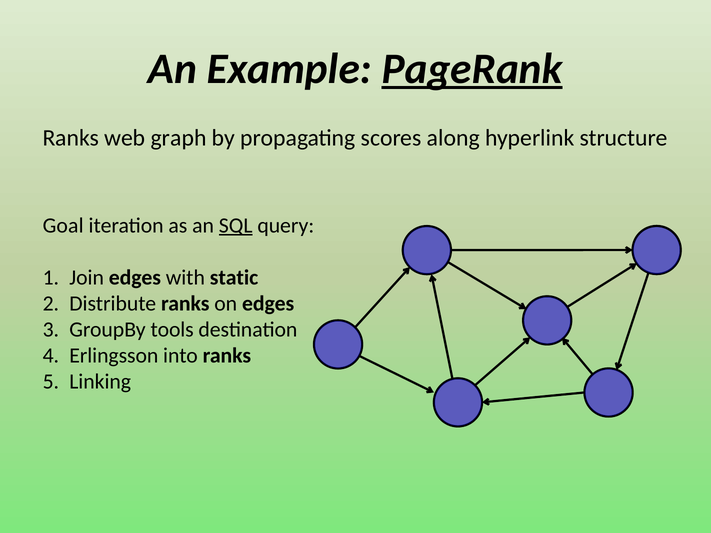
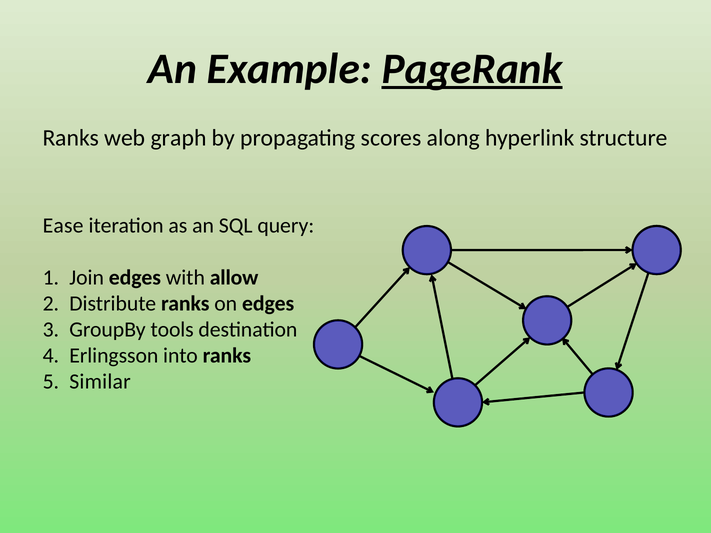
Goal: Goal -> Ease (63, 225)
SQL underline: present -> none (236, 225)
static: static -> allow (234, 278)
Linking: Linking -> Similar (100, 382)
